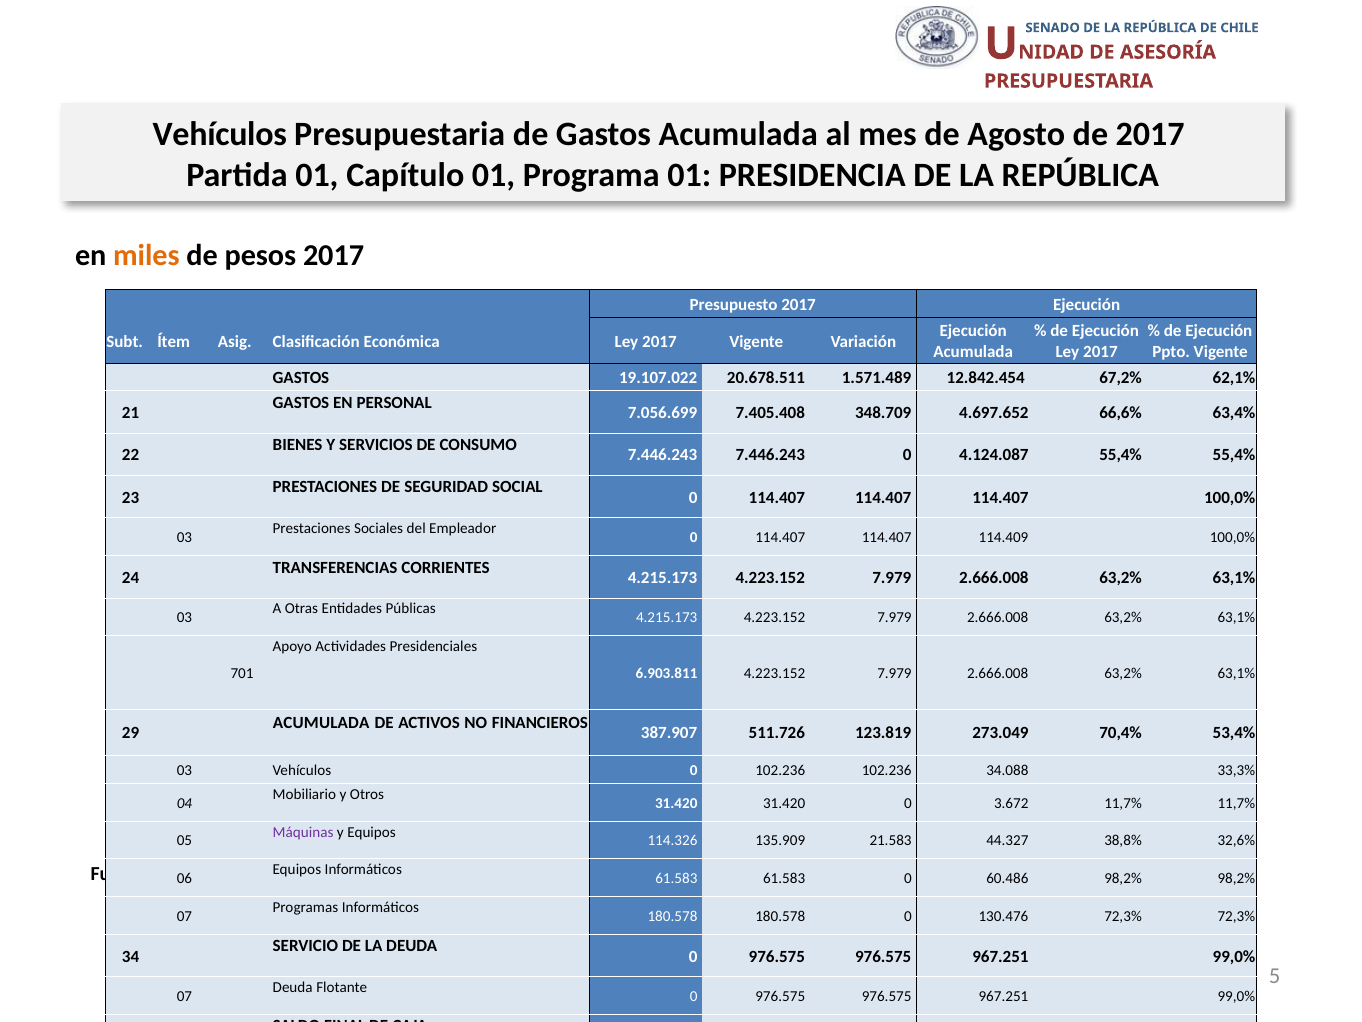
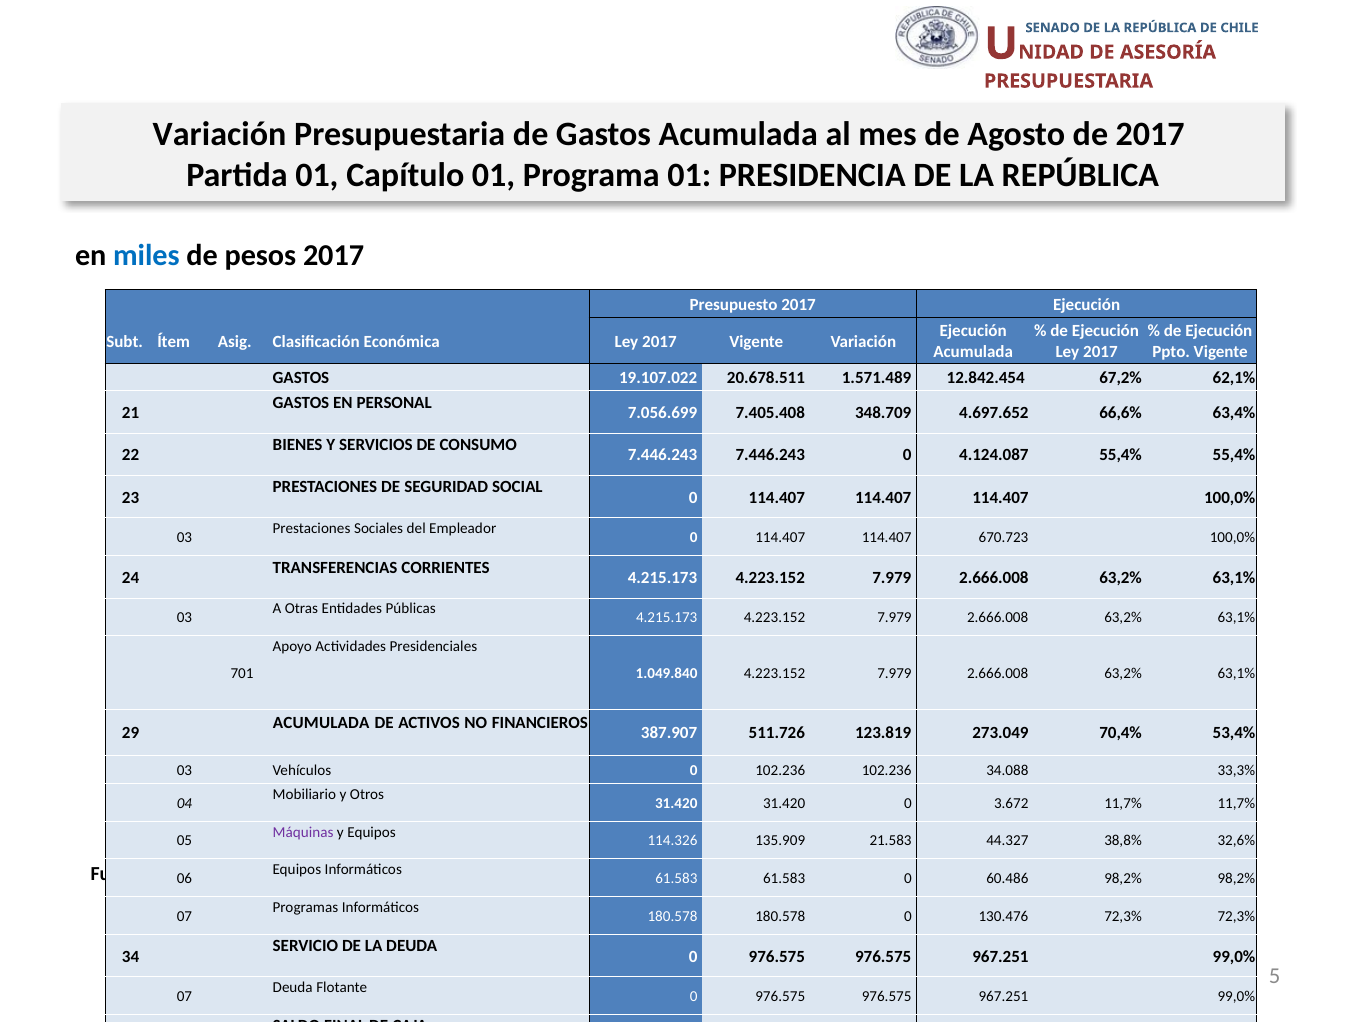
Vehículos: Vehículos -> Variación (220, 134)
miles colour: orange -> blue (146, 255)
114.409: 114.409 -> 670.723 (1004, 537)
6.903.811: 6.903.811 -> 1.049.840 (667, 673)
